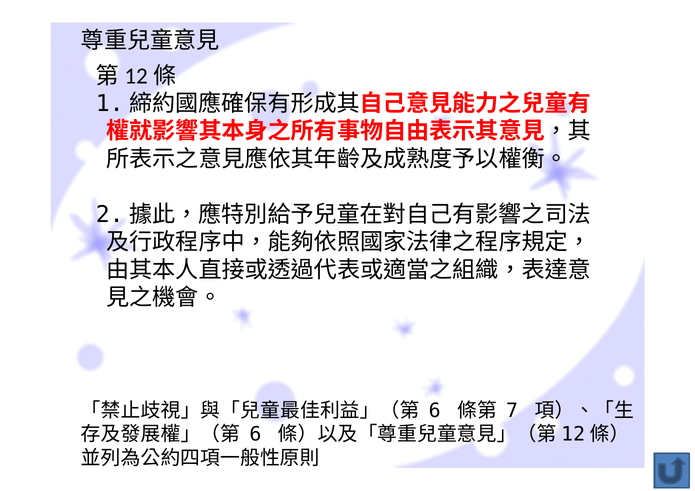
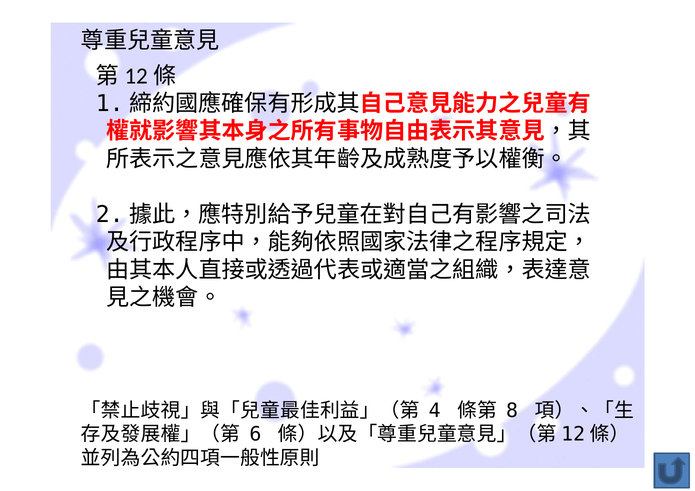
6: 6 -> 4 (435, 411)
7: 7 -> 8 (512, 411)
